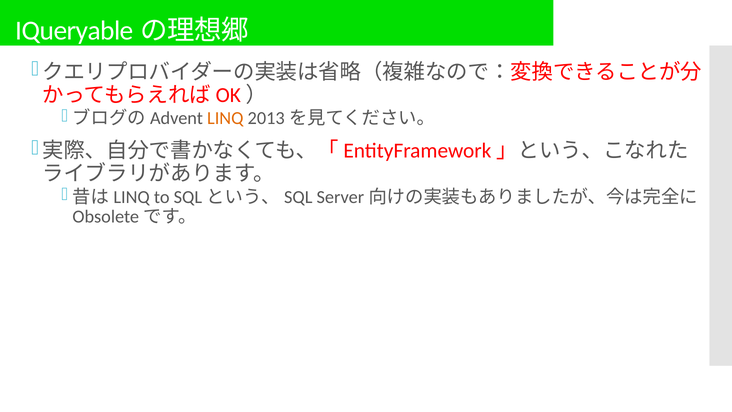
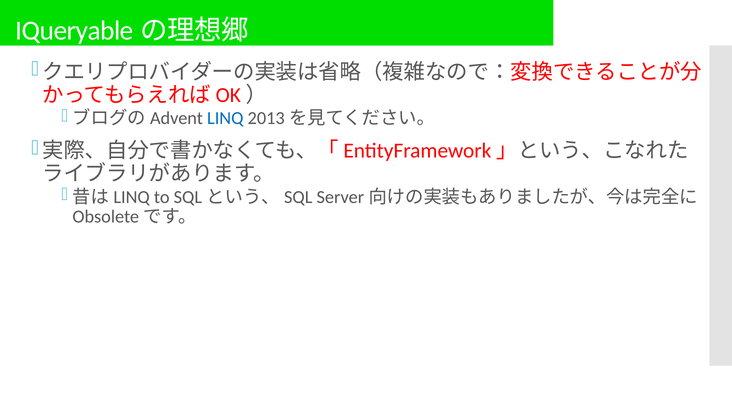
LINQ colour: orange -> blue (225, 118)
